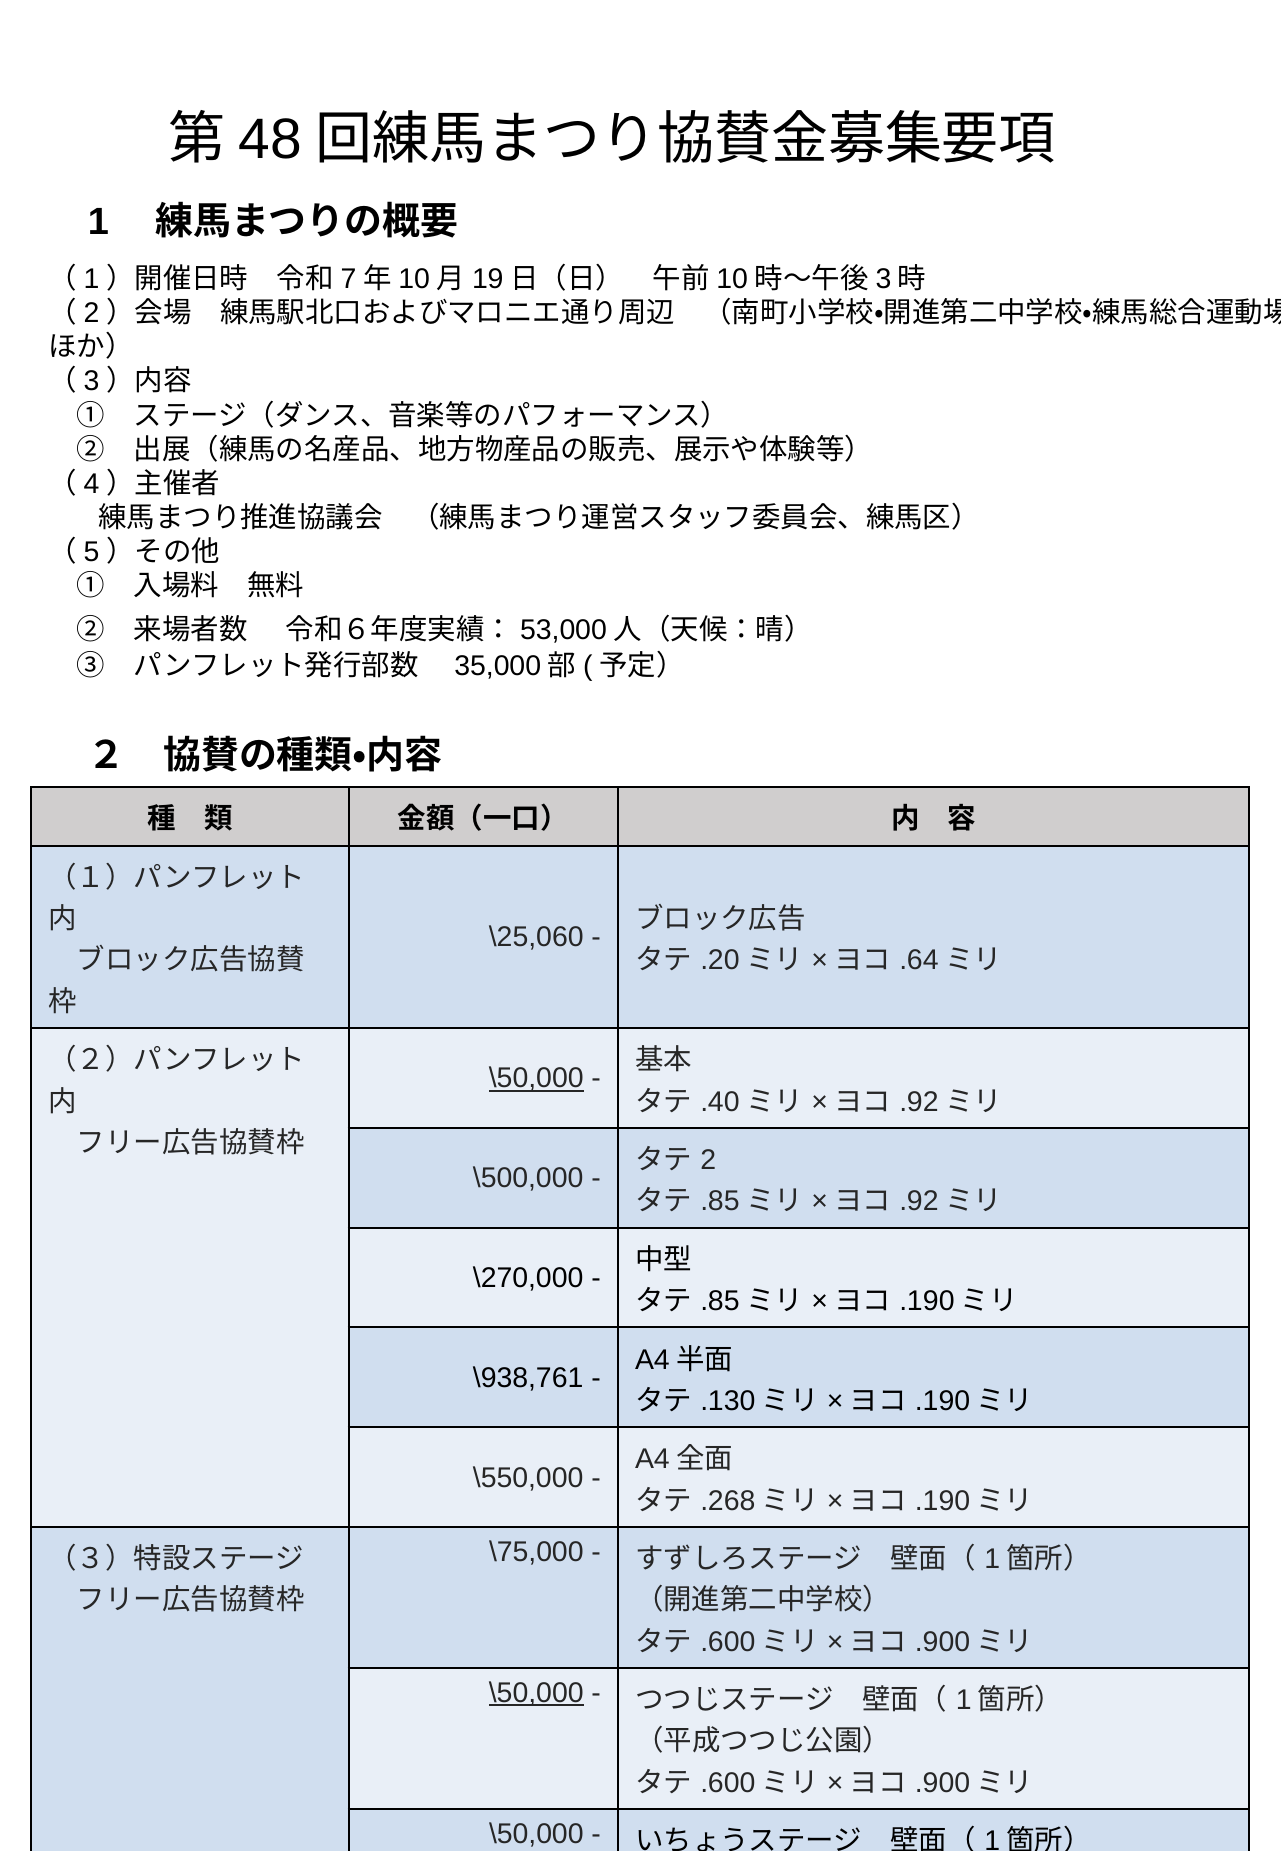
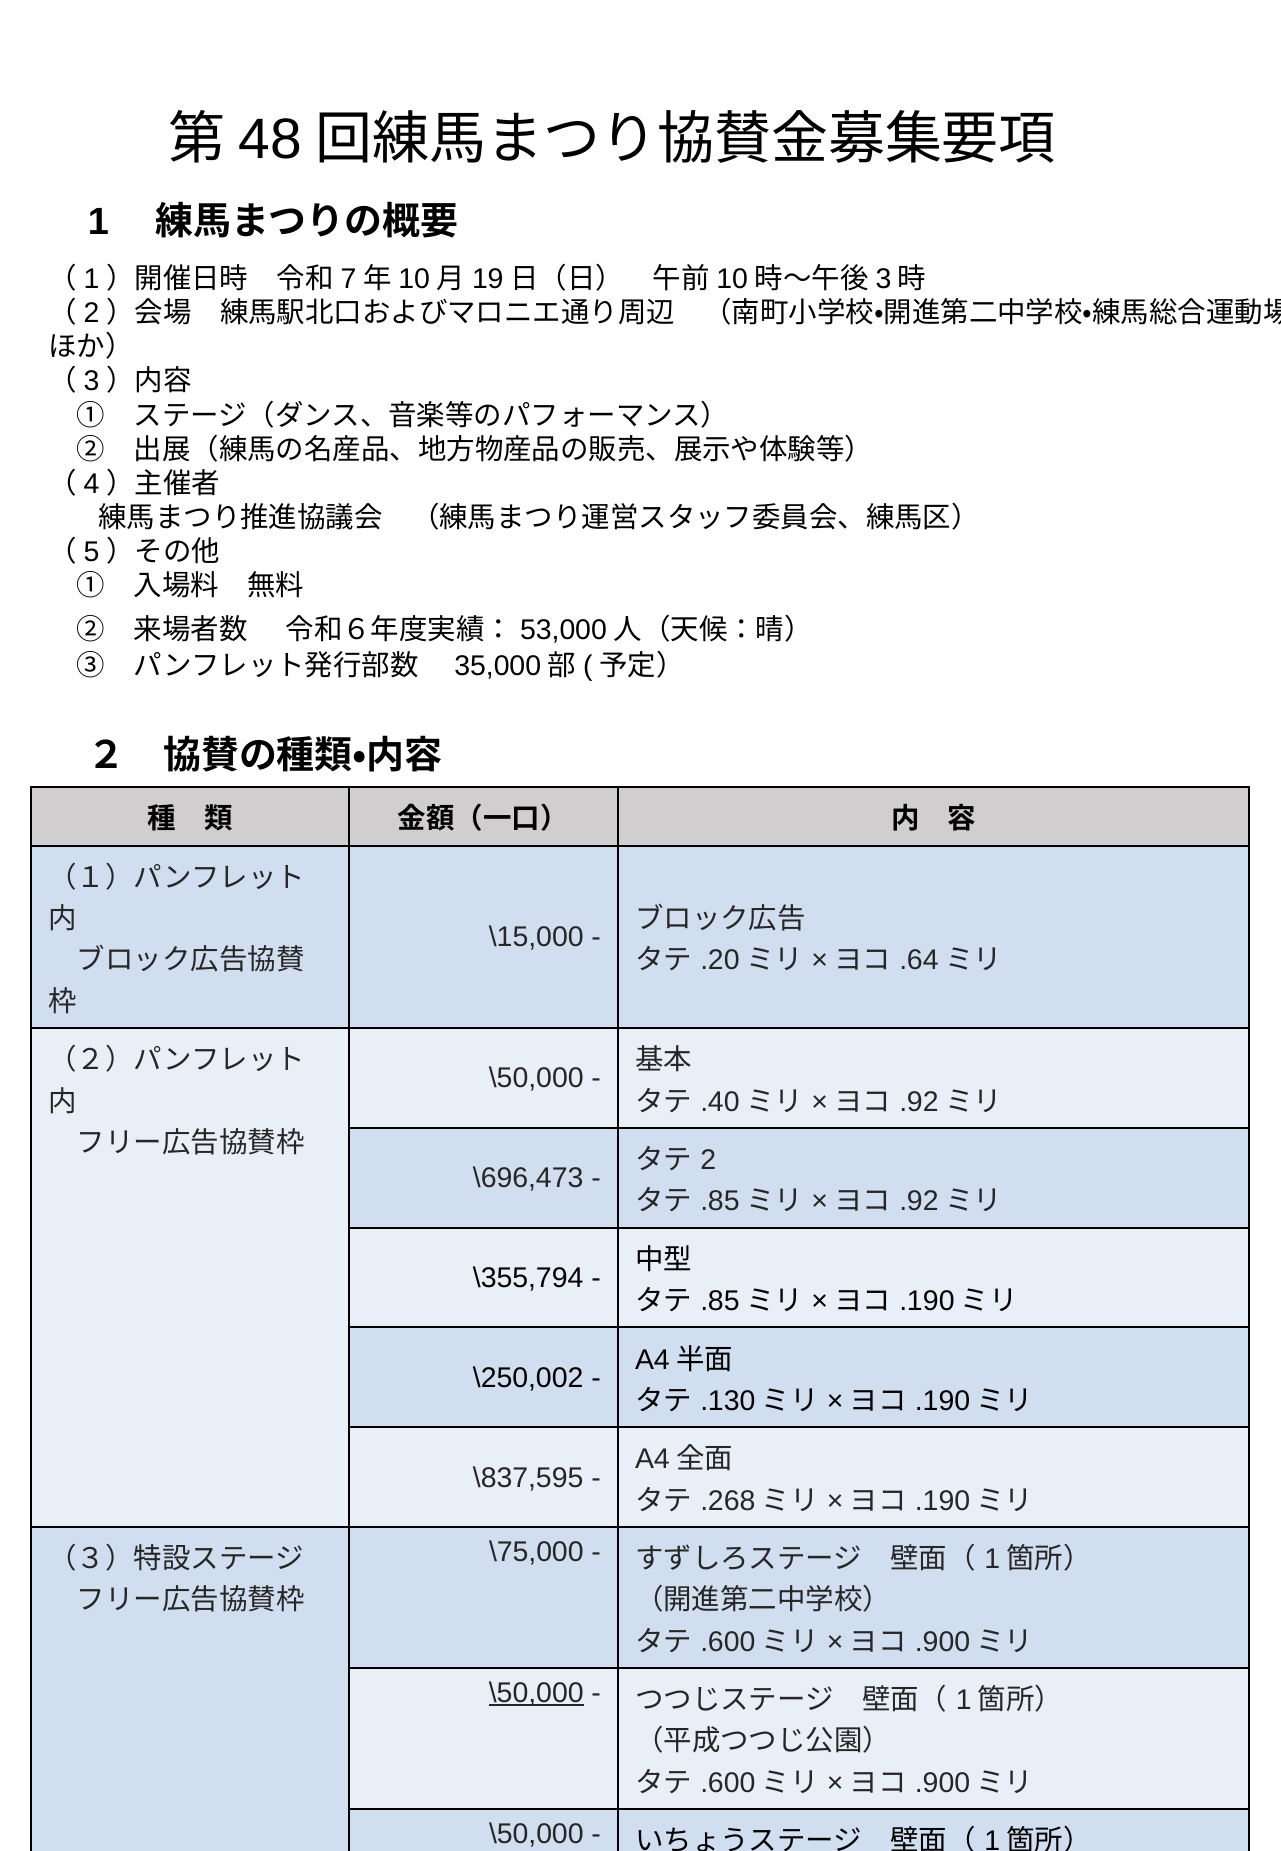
\25,060: \25,060 -> \15,000 (536, 937)
\50,000 underline: present -> none (536, 1078)
\500,000: \500,000 -> \696,473 (528, 1178)
\270,000: \270,000 -> \355,794 (528, 1278)
\938,761: \938,761 -> \250,002 (528, 1377)
\550,000: \550,000 -> \837,595 (528, 1477)
